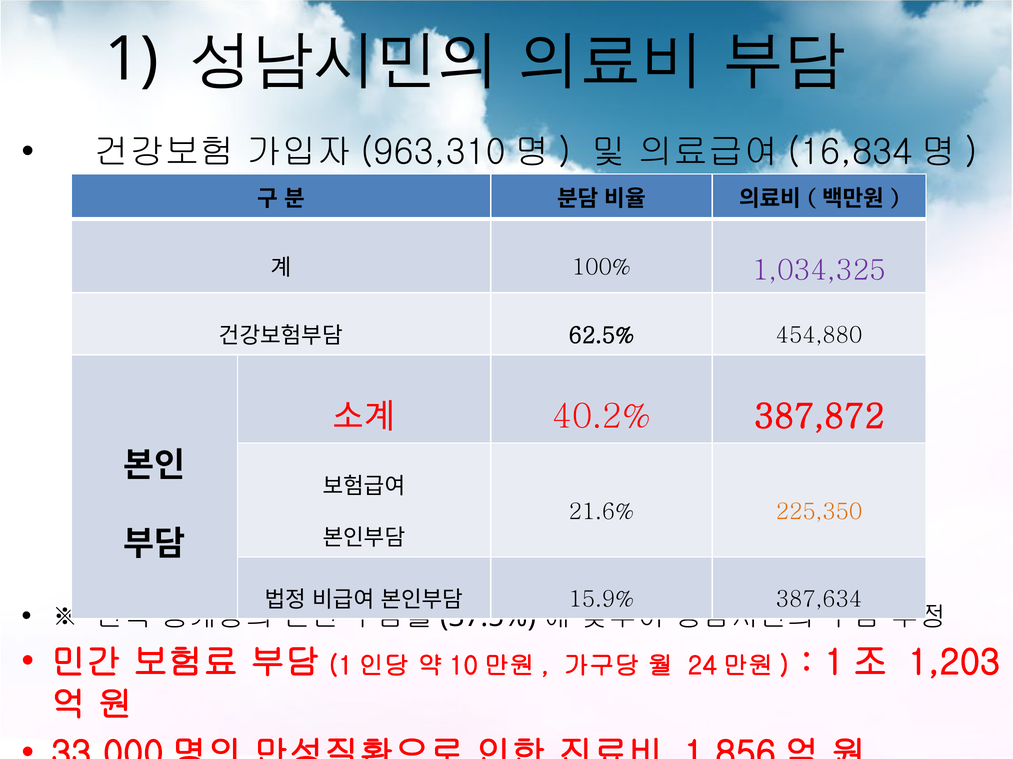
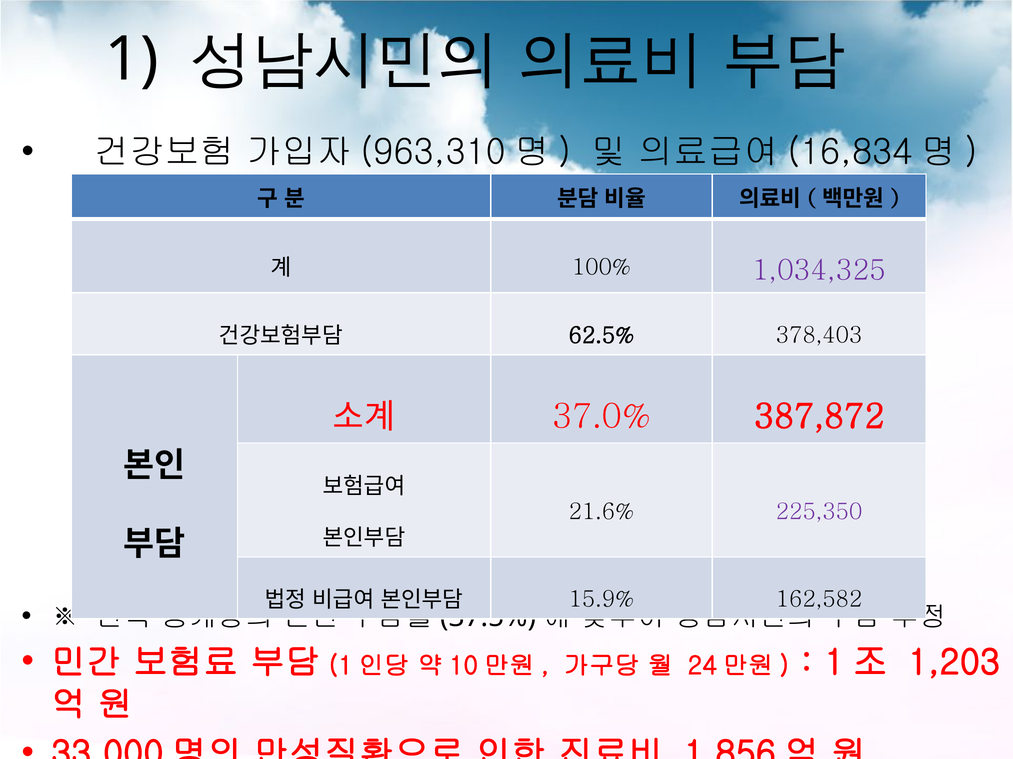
454,880: 454,880 -> 378,403 (819, 336)
40.2%: 40.2% -> 37.0% (601, 417)
225,350 colour: orange -> purple (819, 512)
387,634: 387,634 -> 162,582 (819, 600)
